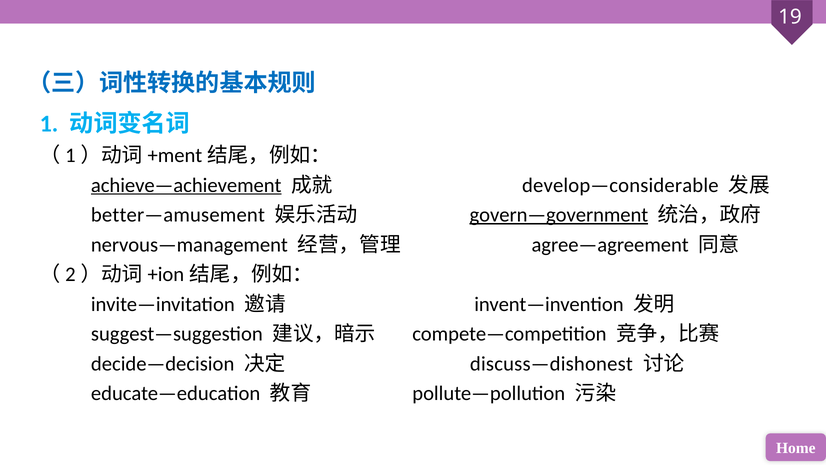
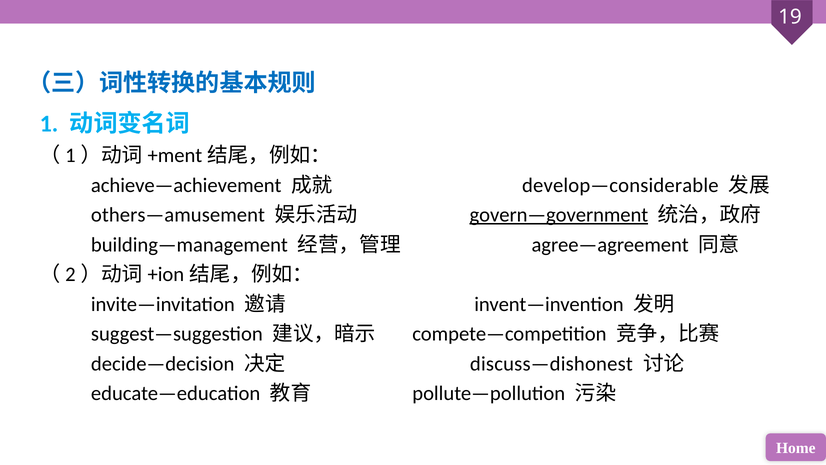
achieve—achievement underline: present -> none (186, 185)
better—amusement: better—amusement -> others—amusement (178, 215)
nervous—management: nervous—management -> building—management (189, 244)
